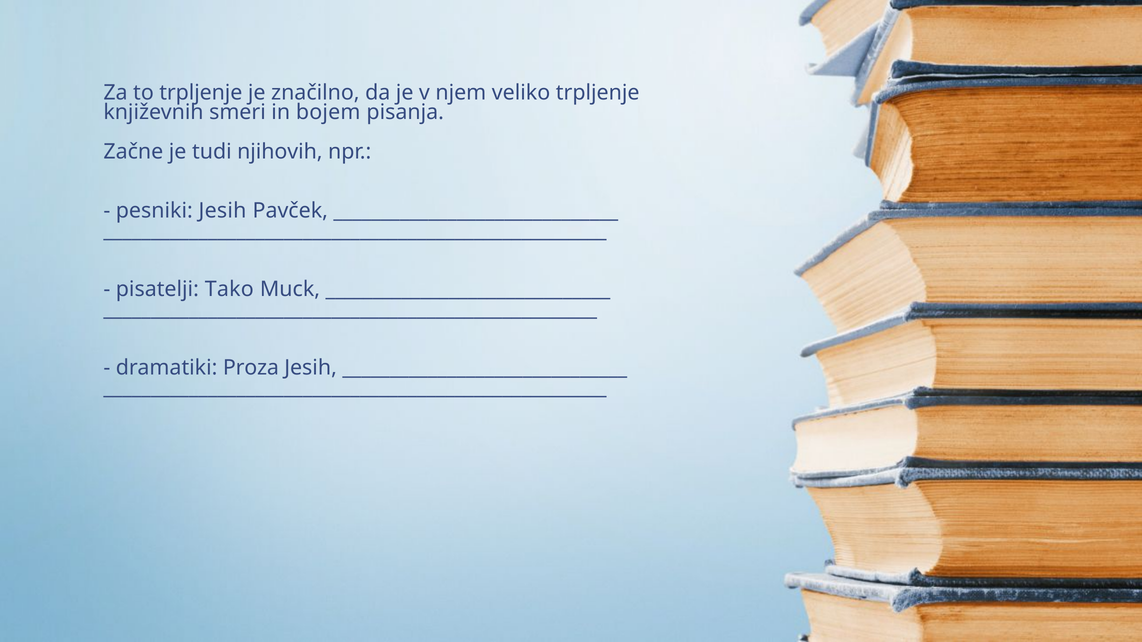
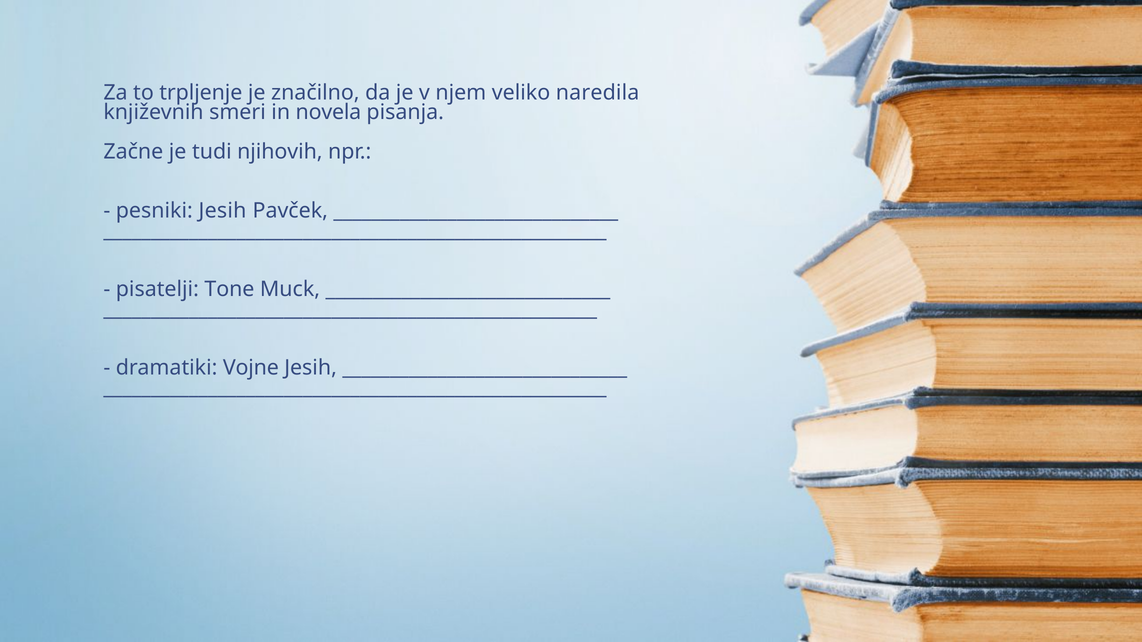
veliko trpljenje: trpljenje -> naredila (598, 93)
bojem: bojem -> novela (328, 112)
Tako: Tako -> Tone (229, 289)
Proza: Proza -> Vojne (251, 368)
